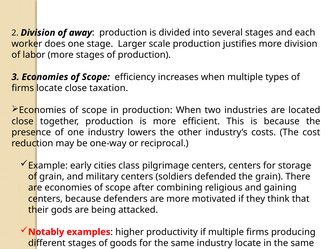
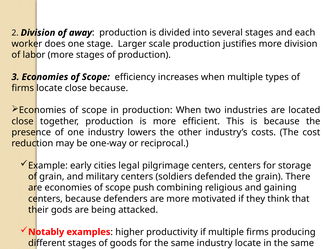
close taxation: taxation -> because (109, 88)
class: class -> legal (129, 166)
after: after -> push (144, 188)
